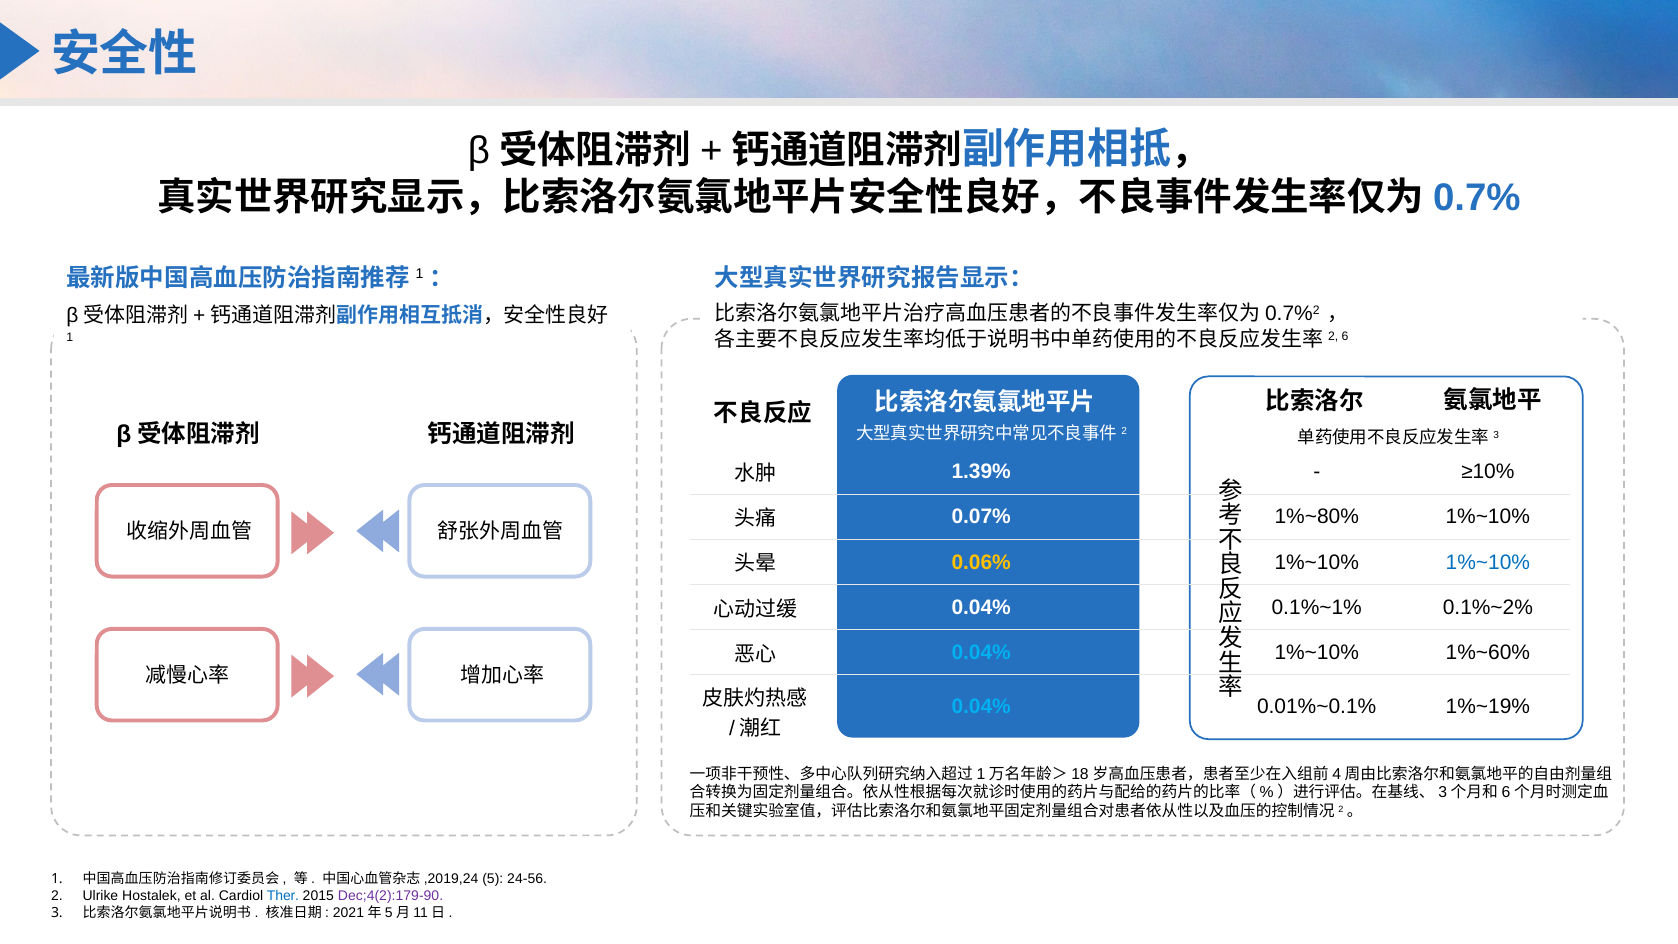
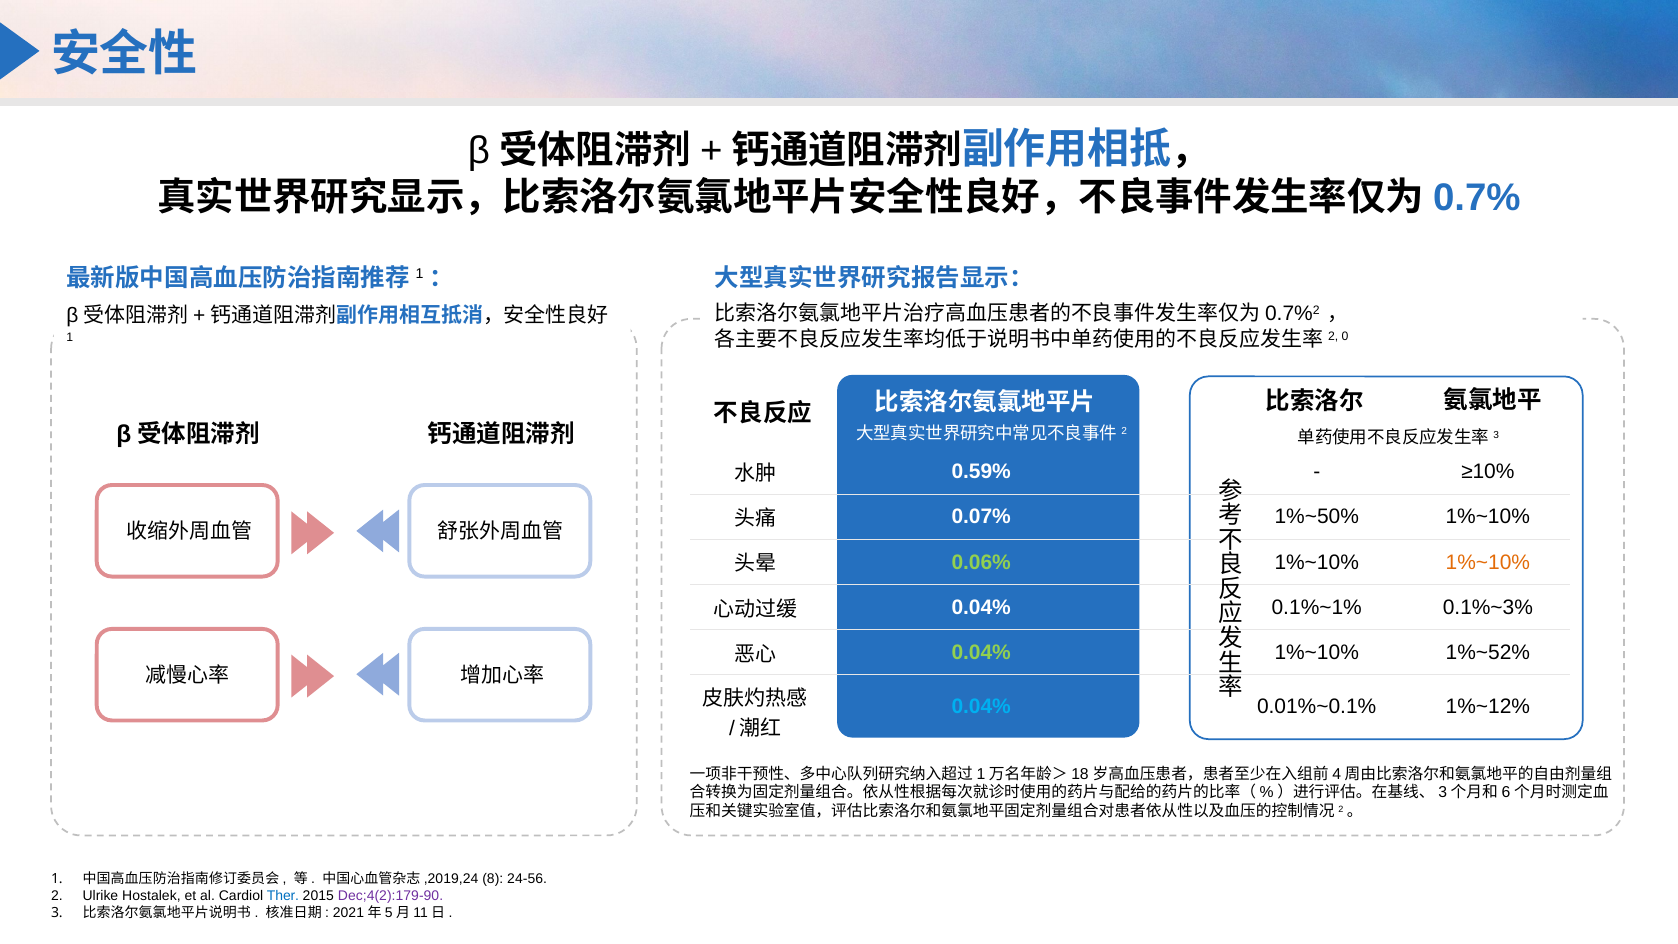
6: 6 -> 0 (1345, 336)
1.39%: 1.39% -> 0.59% (981, 472)
1%~80%: 1%~80% -> 1%~50% (1317, 517)
0.06% colour: yellow -> light green (981, 562)
1%~10% colour: blue -> orange (1488, 562)
0.1%~2%: 0.1%~2% -> 0.1%~3% (1488, 607)
0.04% colour: light blue -> light green (981, 652)
1%~60%: 1%~60% -> 1%~52% (1488, 652)
1%~19%: 1%~19% -> 1%~12% (1488, 706)
5: 5 -> 8 (493, 879)
